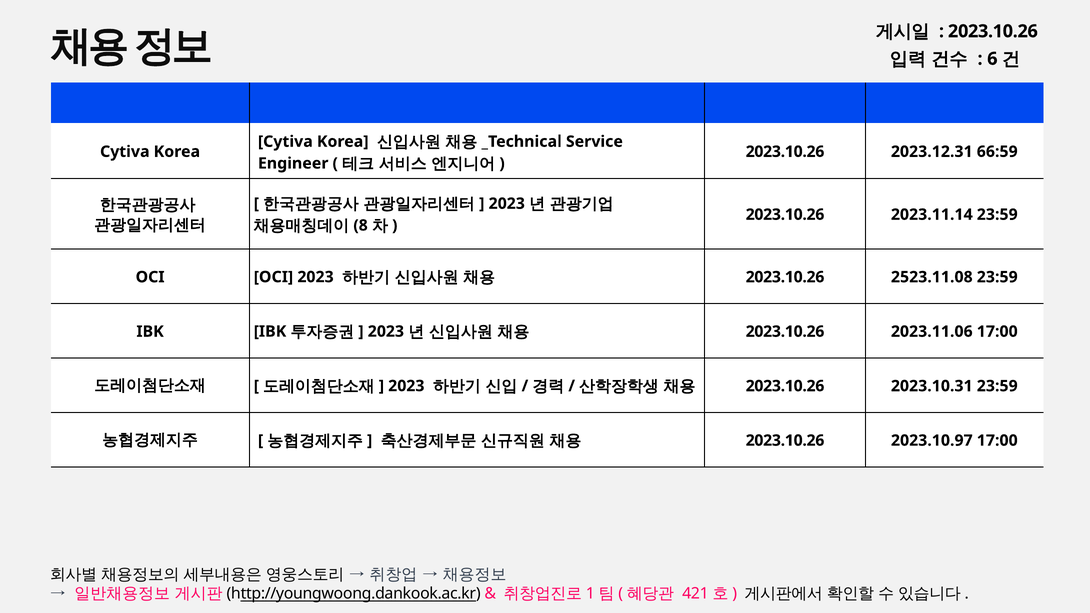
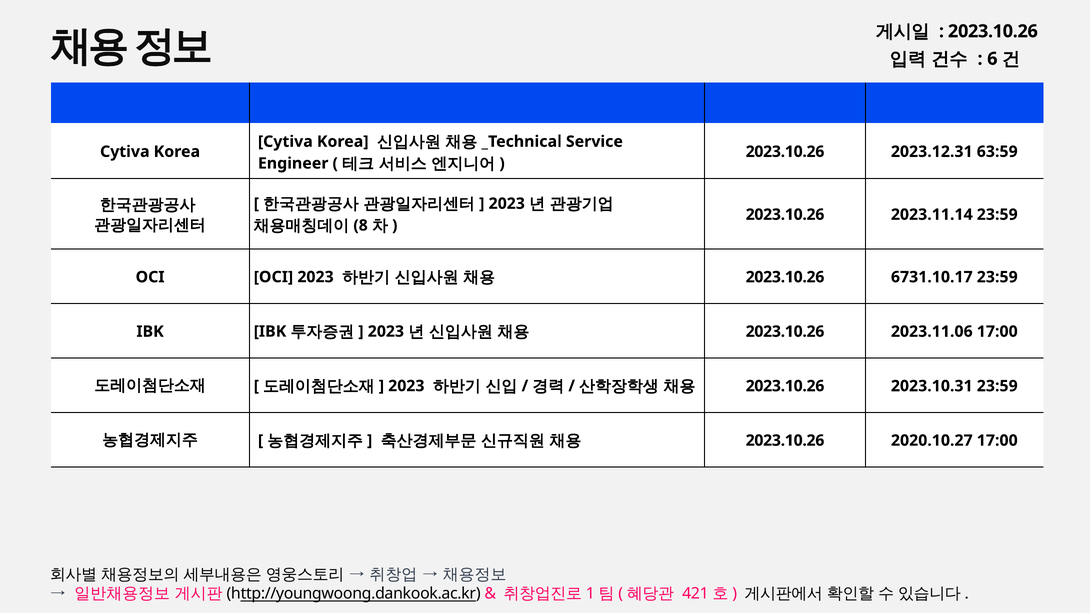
66:59: 66:59 -> 63:59 (997, 152)
2523.11.08: 2523.11.08 -> 6731.10.17 (932, 277)
2023.10.97: 2023.10.97 -> 2020.10.27 (932, 441)
